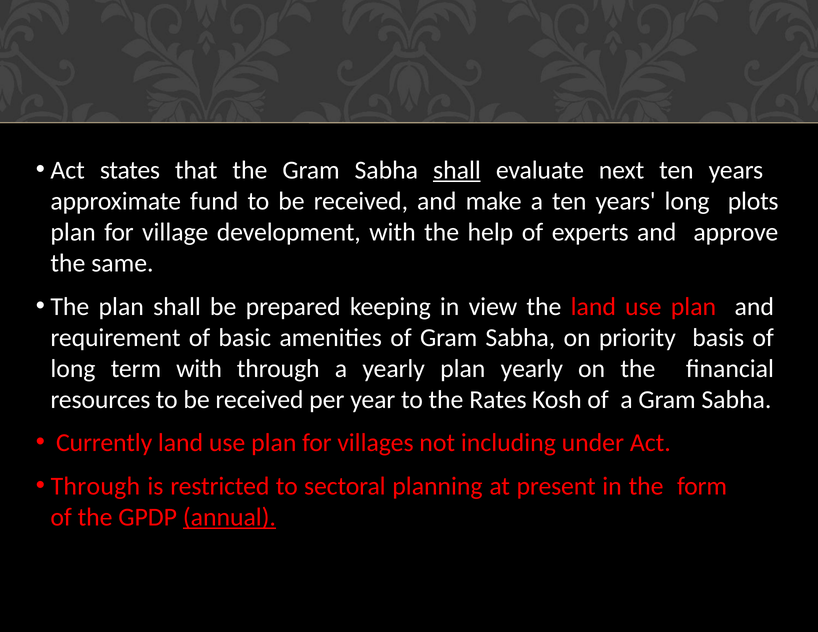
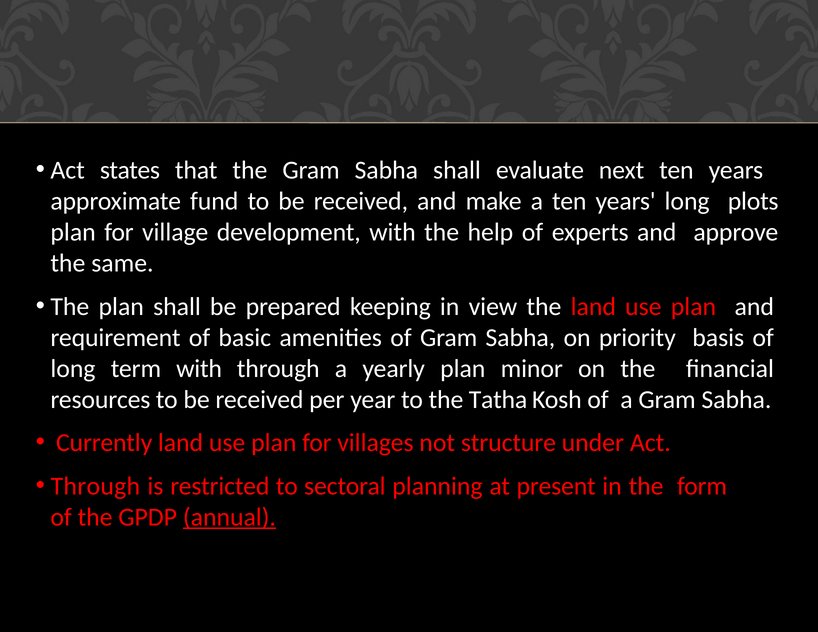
shall underline: present -> none (457, 170)
plan yearly: yearly -> minor (532, 369)
Rates: Rates -> Tatha (498, 400)
including: including -> structure (508, 443)
